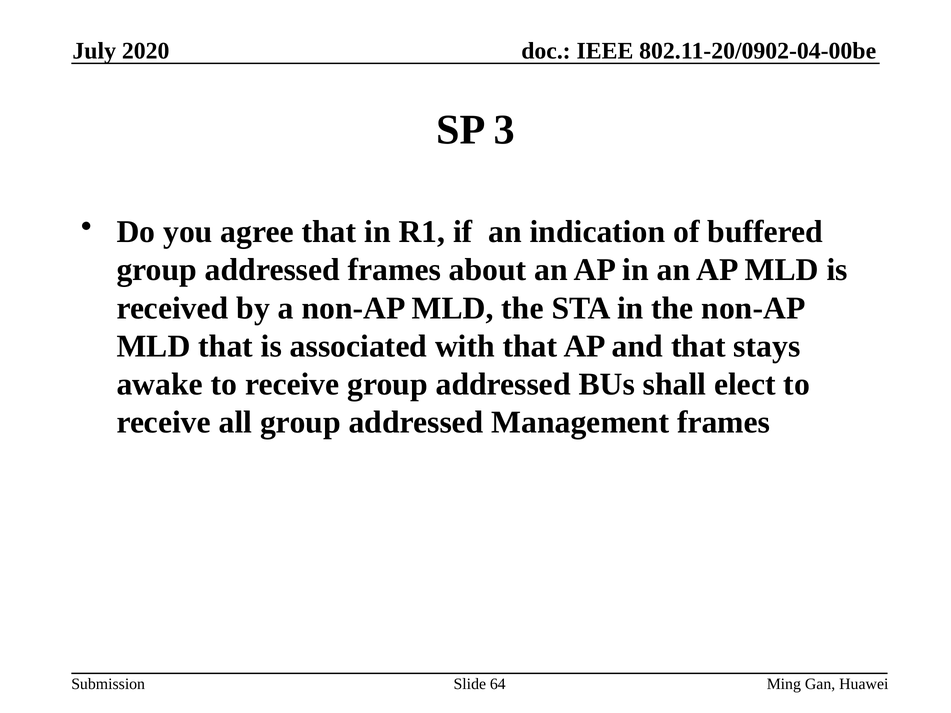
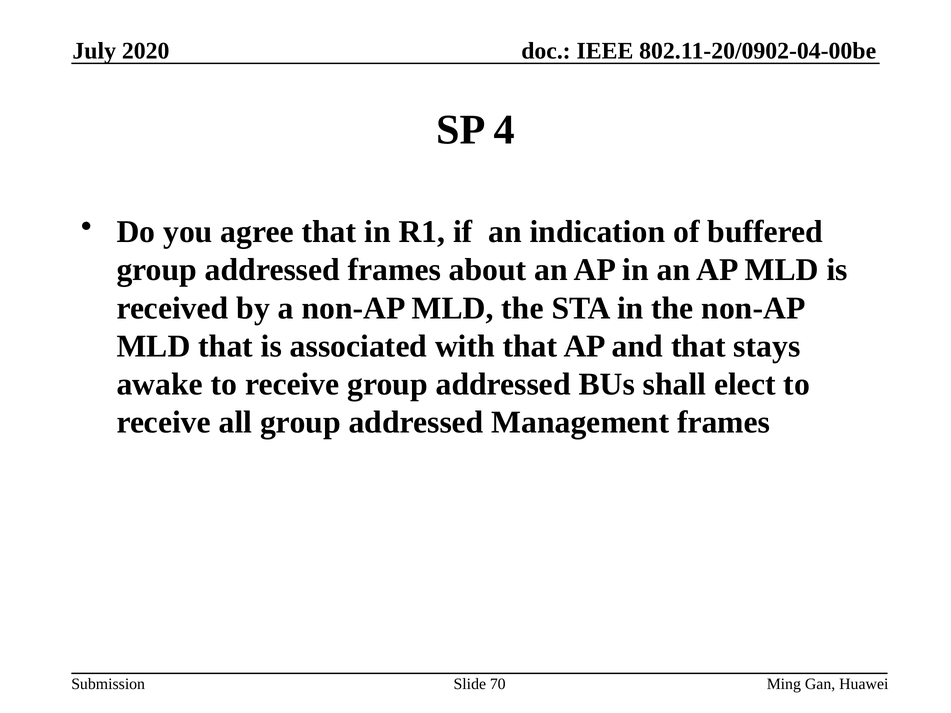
3: 3 -> 4 (504, 130)
64: 64 -> 70 (498, 684)
